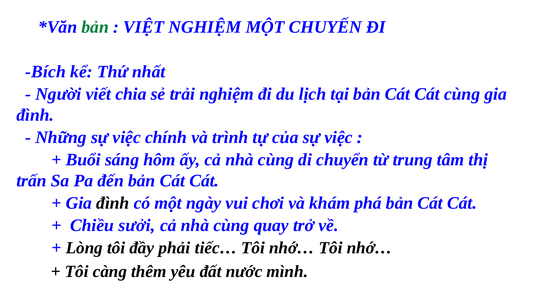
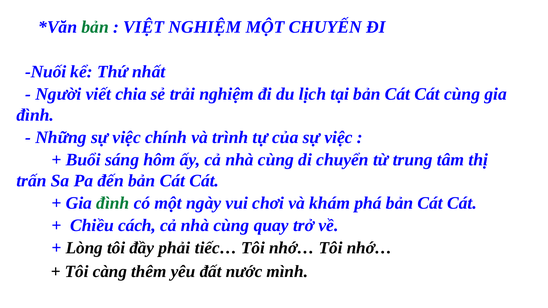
Bích: Bích -> Nuối (46, 72)
đình colour: black -> green (113, 203)
sưởi: sưởi -> cách (137, 226)
